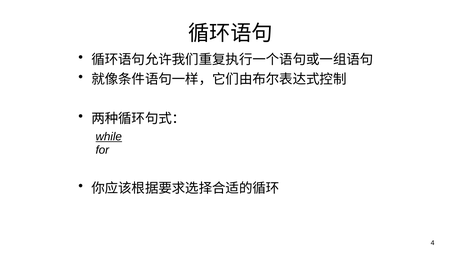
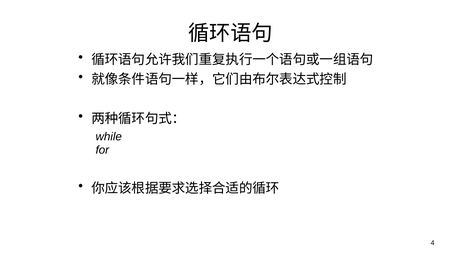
while underline: present -> none (109, 136)
